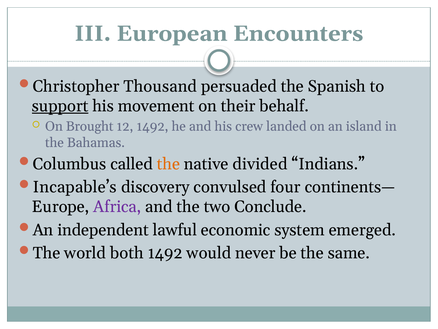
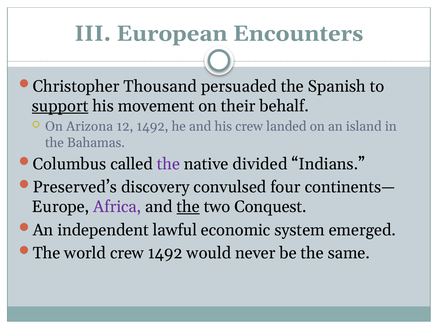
Brought: Brought -> Arizona (90, 126)
the colour: orange -> purple (168, 164)
Incapable’s: Incapable’s -> Preserved’s (75, 187)
the underline: none -> present (188, 207)
Conclude: Conclude -> Conquest (270, 207)
world both: both -> crew (127, 253)
